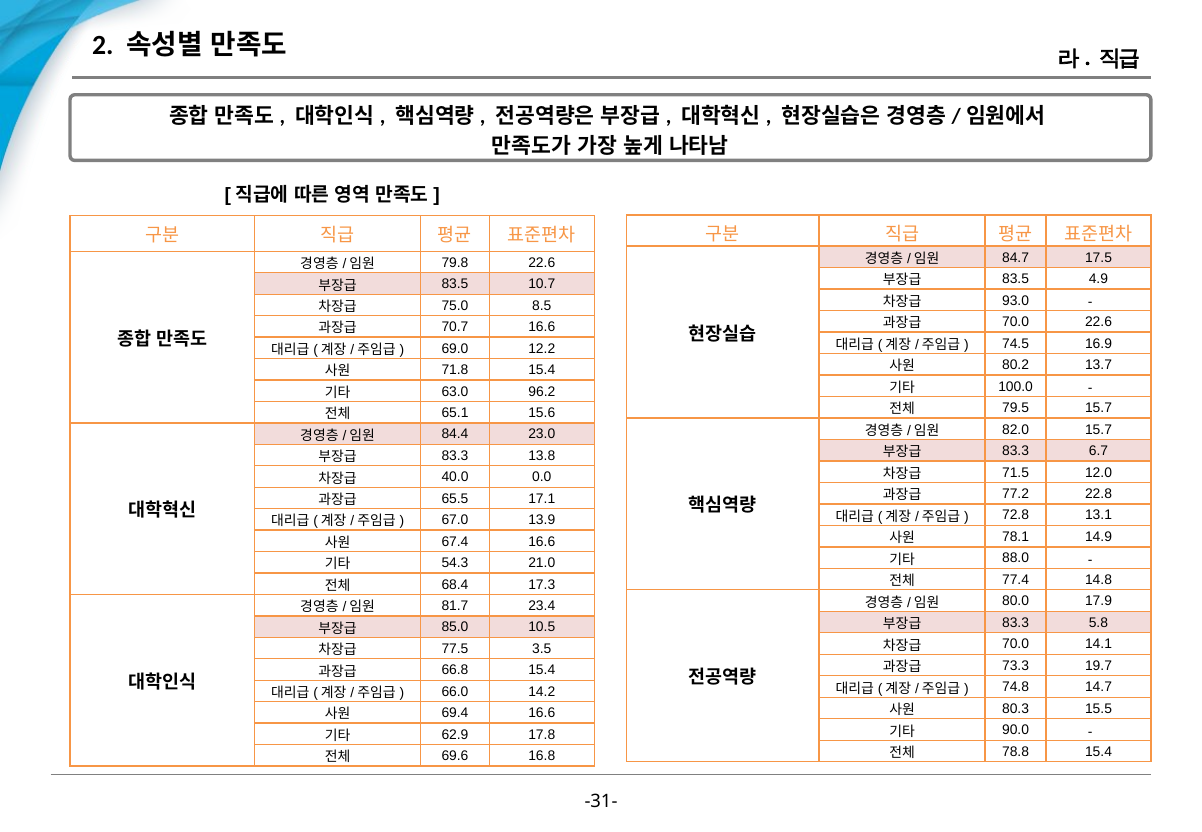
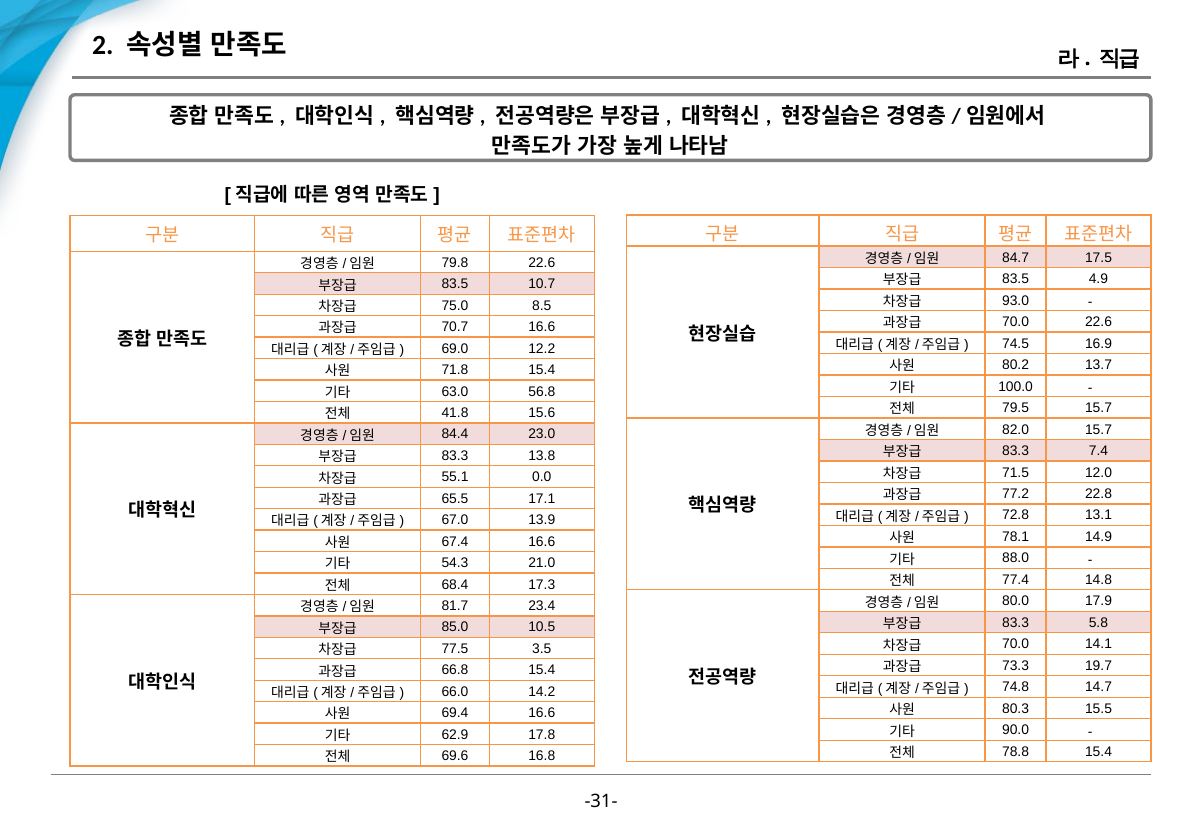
96.2: 96.2 -> 56.8 (542, 392)
65.1: 65.1 -> 41.8 (455, 413)
6.7: 6.7 -> 7.4 (1098, 451)
40.0: 40.0 -> 55.1 (455, 477)
